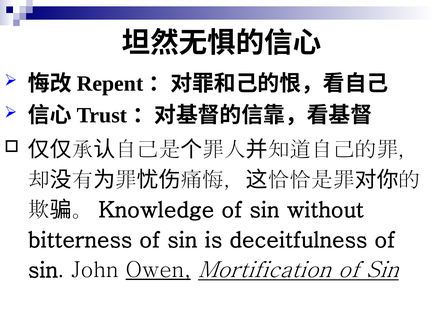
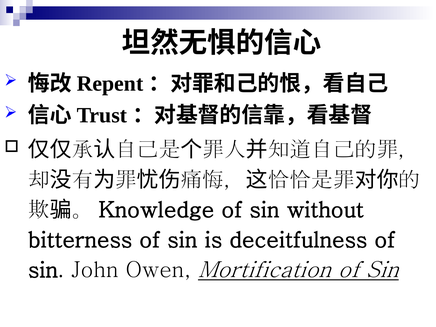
Owen underline: present -> none (158, 270)
